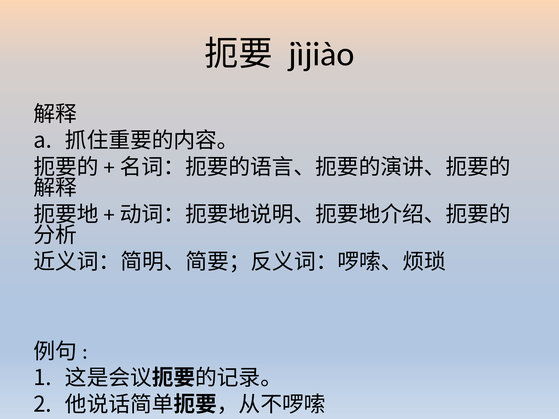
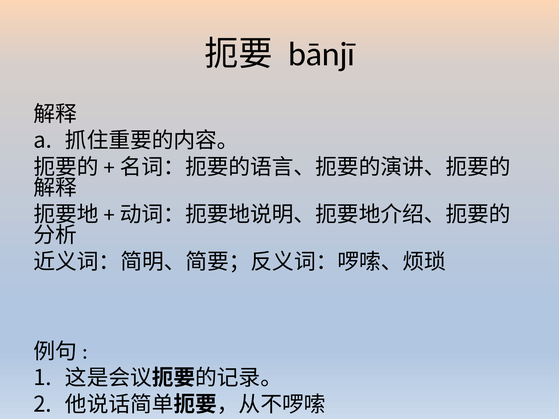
jìjiào: jìjiào -> bānjī (322, 54)
